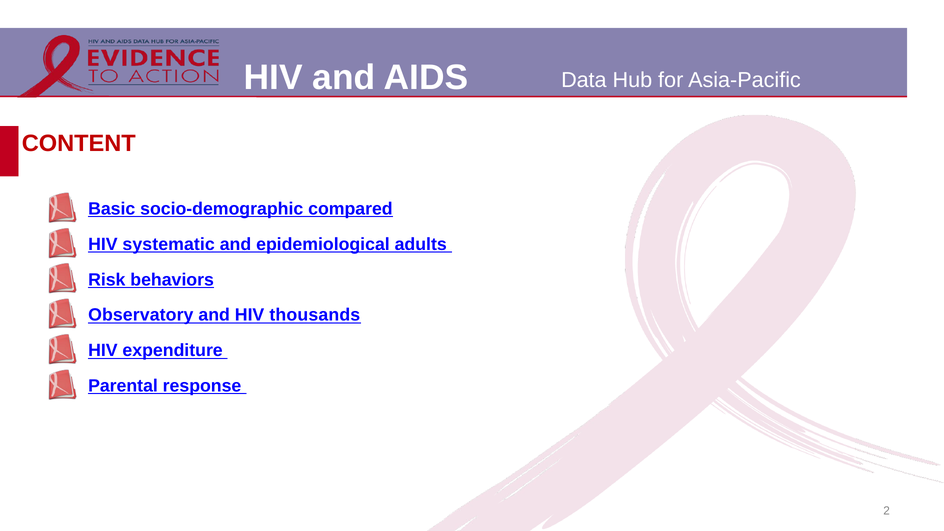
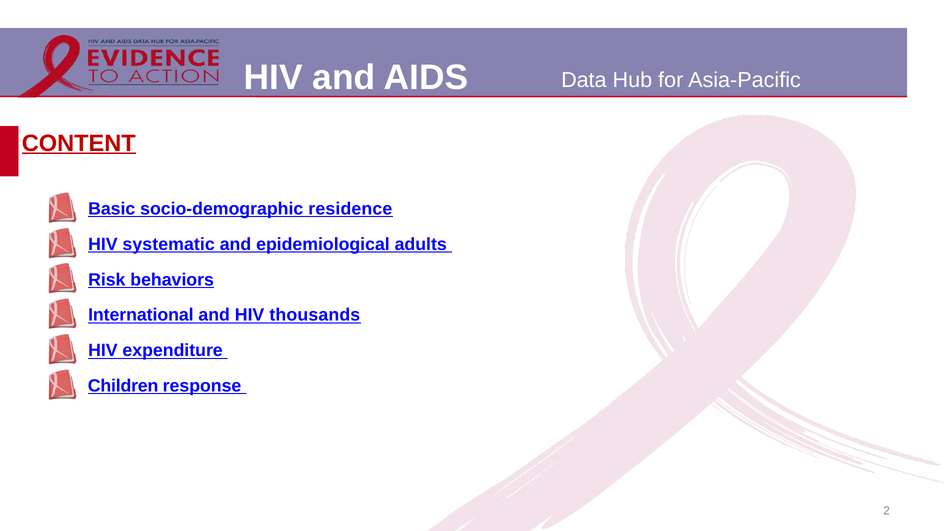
CONTENT underline: none -> present (79, 143)
compared: compared -> residence (350, 209)
Observatory: Observatory -> International (141, 315)
Parental: Parental -> Children (123, 386)
